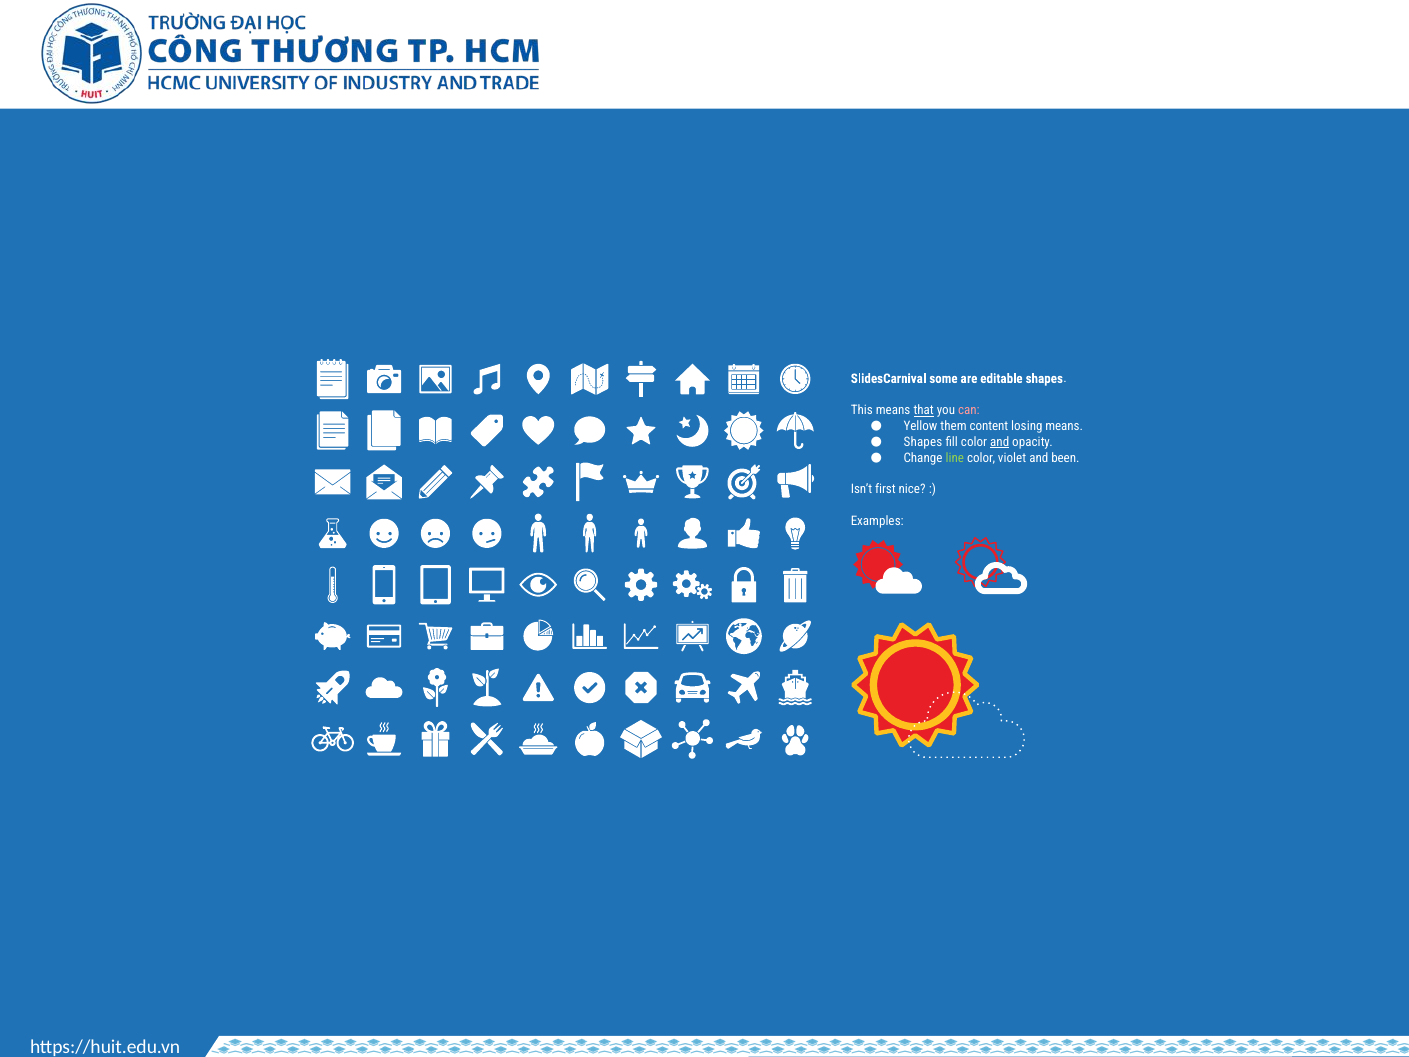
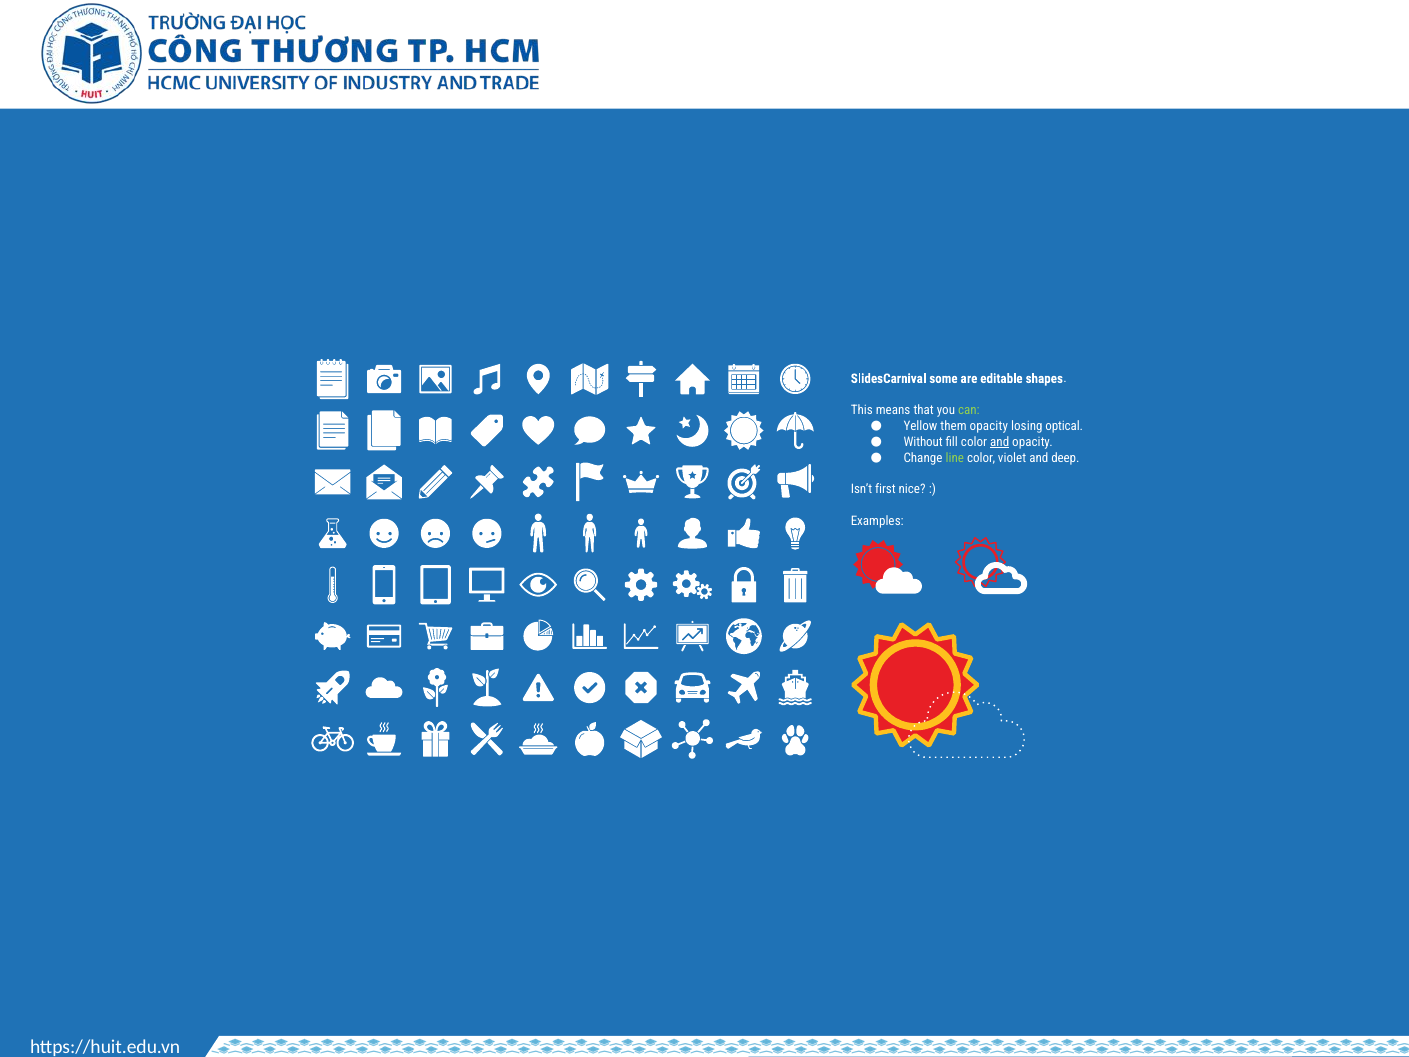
that underline: present -> none (924, 410)
can colour: pink -> light green (969, 410)
them content: content -> opacity (989, 426)
losing means: means -> optical (1064, 426)
Shapes: Shapes -> Without (923, 442)
been: been -> deep (1065, 458)
